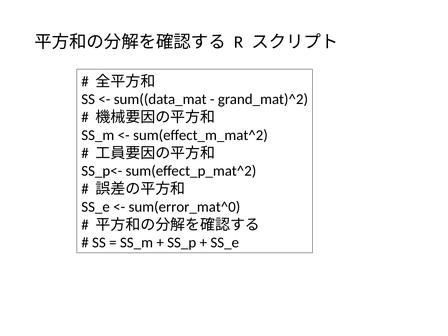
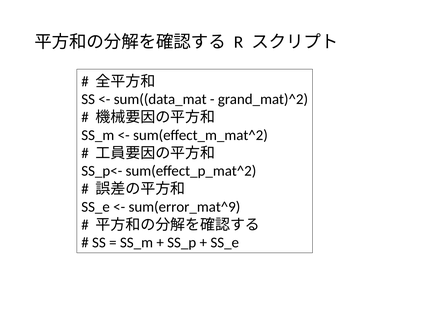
sum(error_mat^0: sum(error_mat^0 -> sum(error_mat^9 (184, 207)
